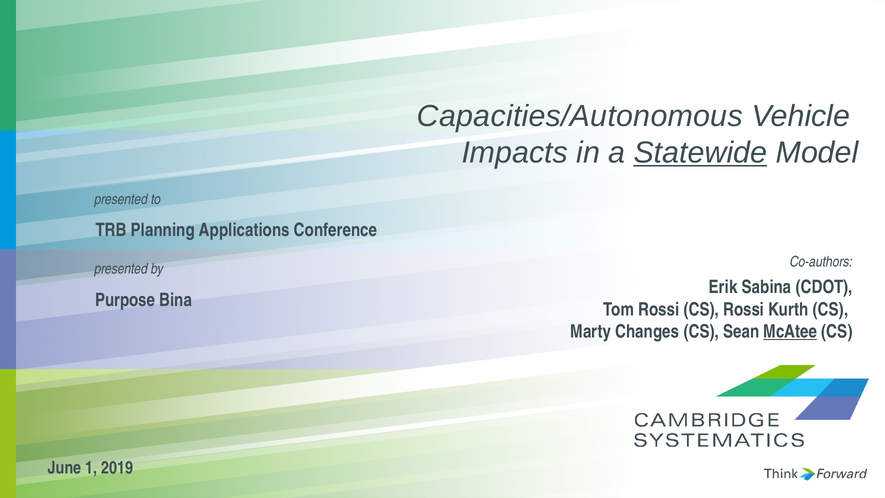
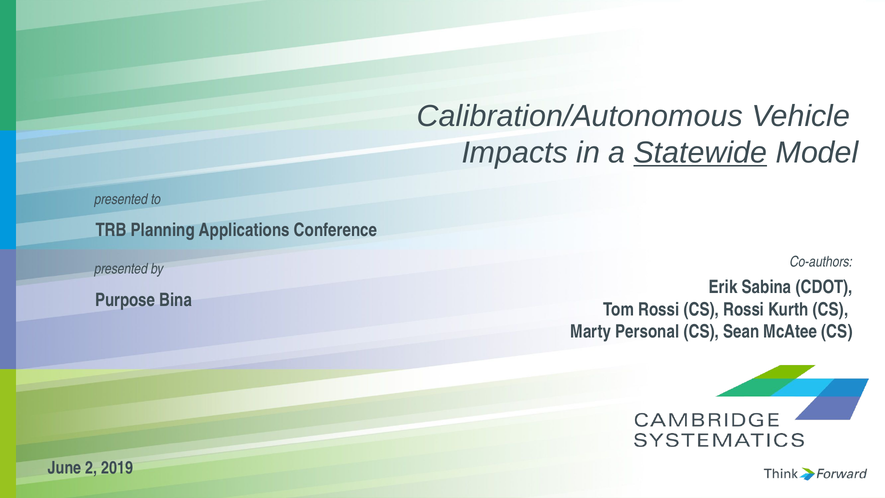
Capacities/Autonomous: Capacities/Autonomous -> Calibration/Autonomous (580, 116)
Changes: Changes -> Personal (647, 332)
McAtee underline: present -> none (790, 332)
1: 1 -> 2 (91, 468)
